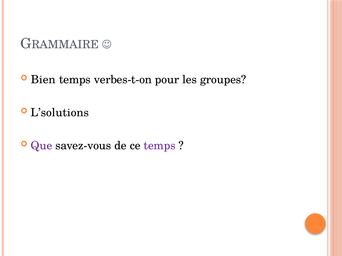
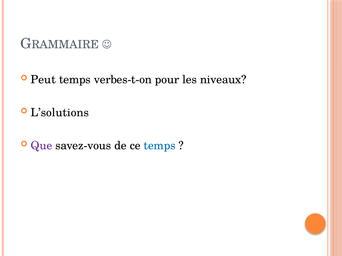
Bien: Bien -> Peut (43, 80)
groupes: groupes -> niveaux (223, 80)
temps colour: purple -> blue (160, 146)
